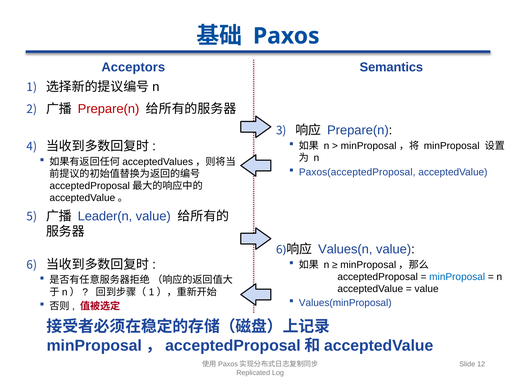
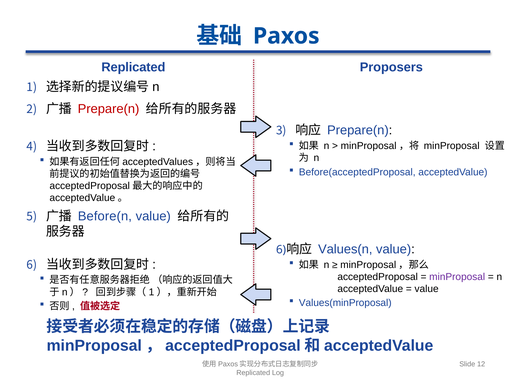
Acceptors: Acceptors -> Replicated (133, 67)
Semantics: Semantics -> Proposers (391, 67)
Paxos(acceptedProposal: Paxos(acceptedProposal -> Before(acceptedProposal (357, 172)
Leader(n: Leader(n -> Before(n (105, 216)
minProposal colour: blue -> purple (457, 277)
